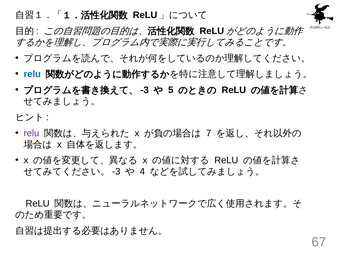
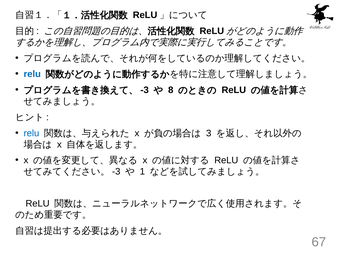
5: 5 -> 8 (171, 90)
relu colour: purple -> blue (31, 133)
7: 7 -> 3 (209, 133)
4: 4 -> 1 (142, 171)
